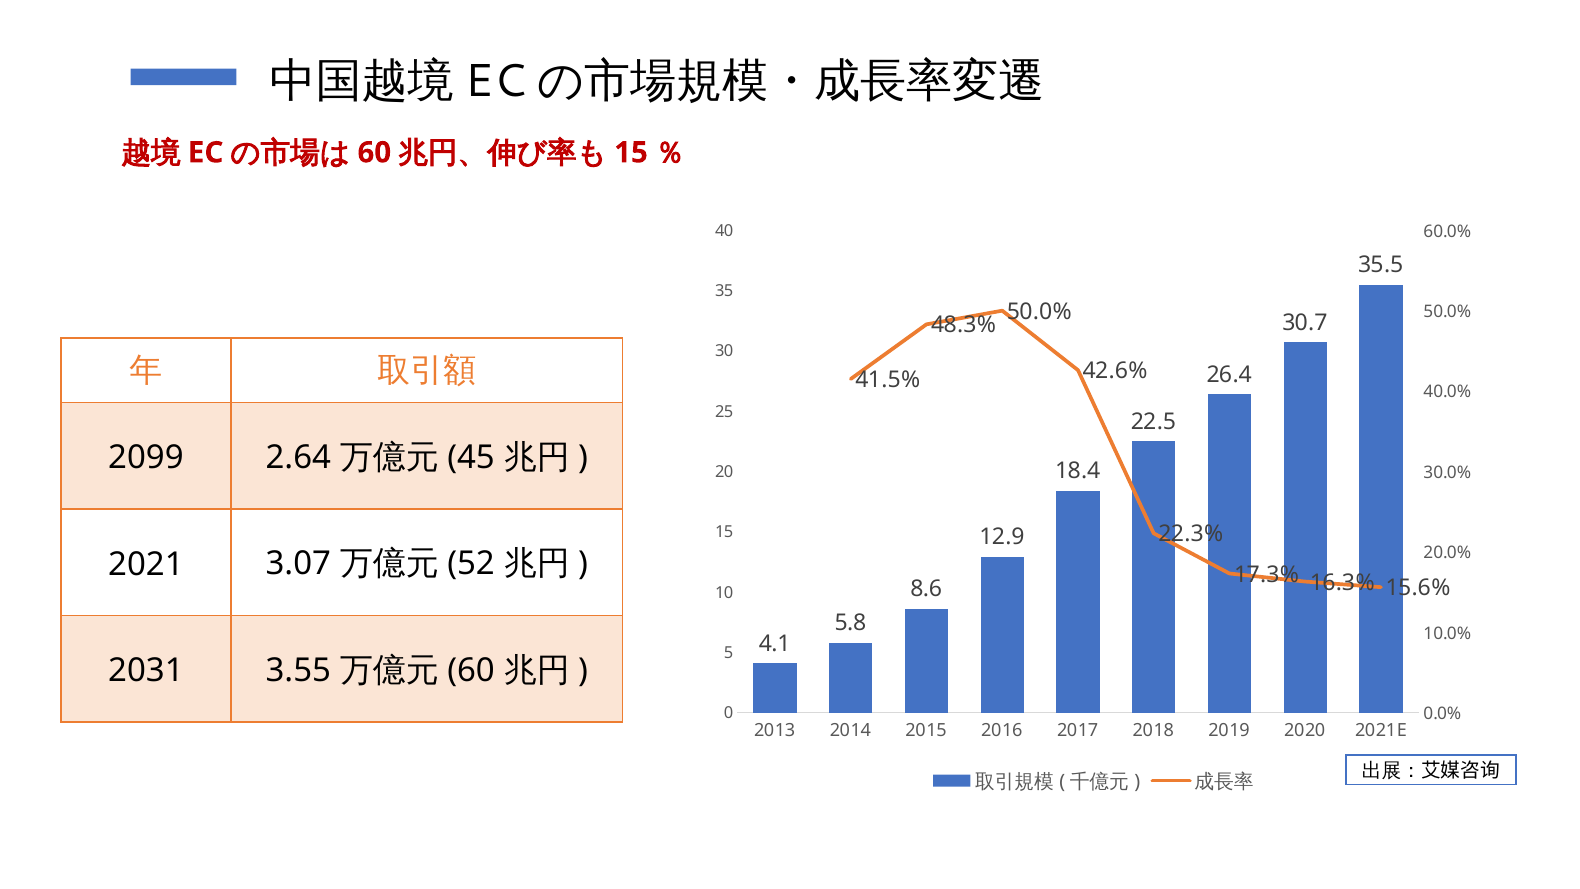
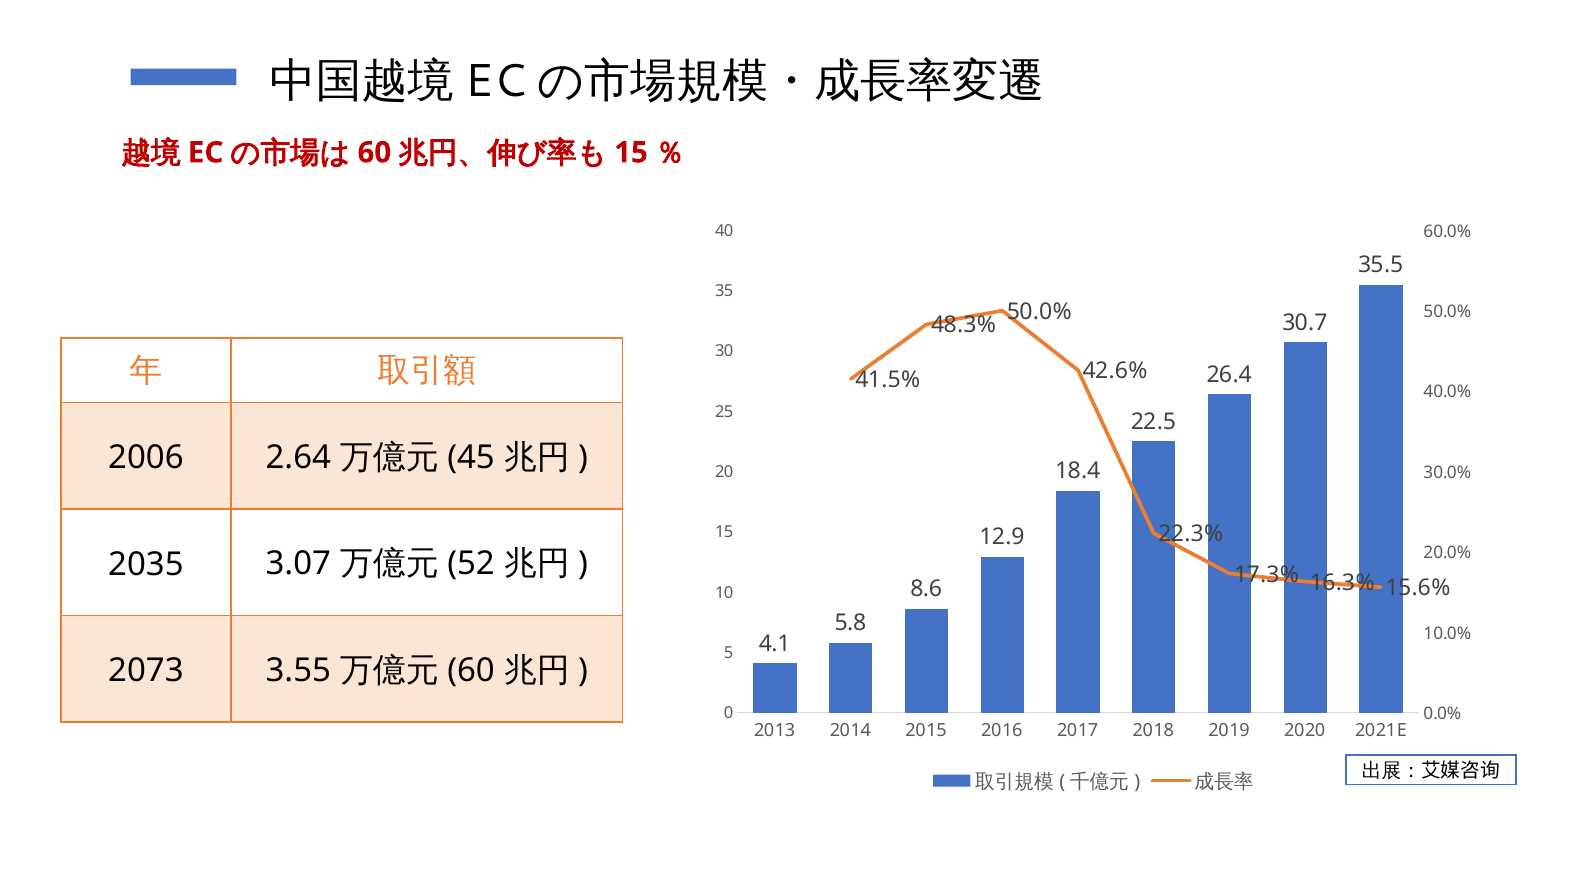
2099: 2099 -> 2006 (146, 457)
2021: 2021 -> 2035 (146, 564)
2031: 2031 -> 2073 (146, 671)
